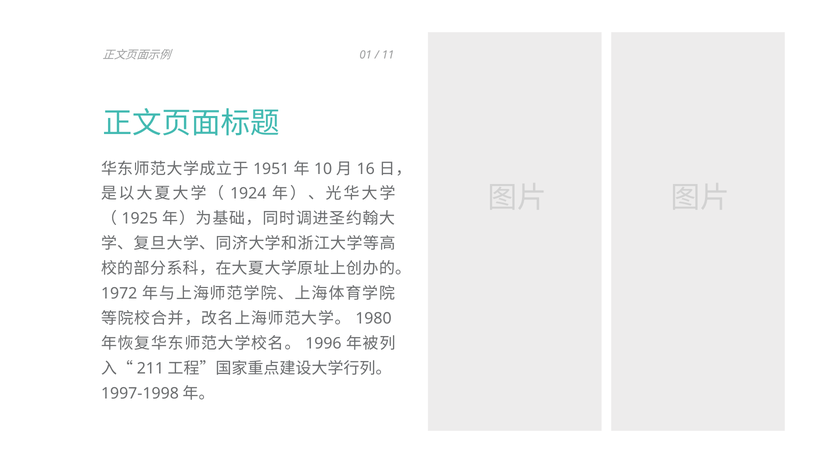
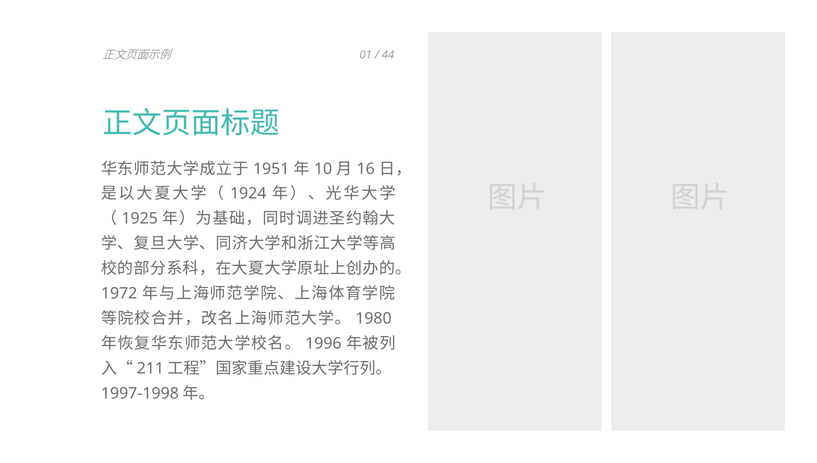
11: 11 -> 44 (388, 55)
